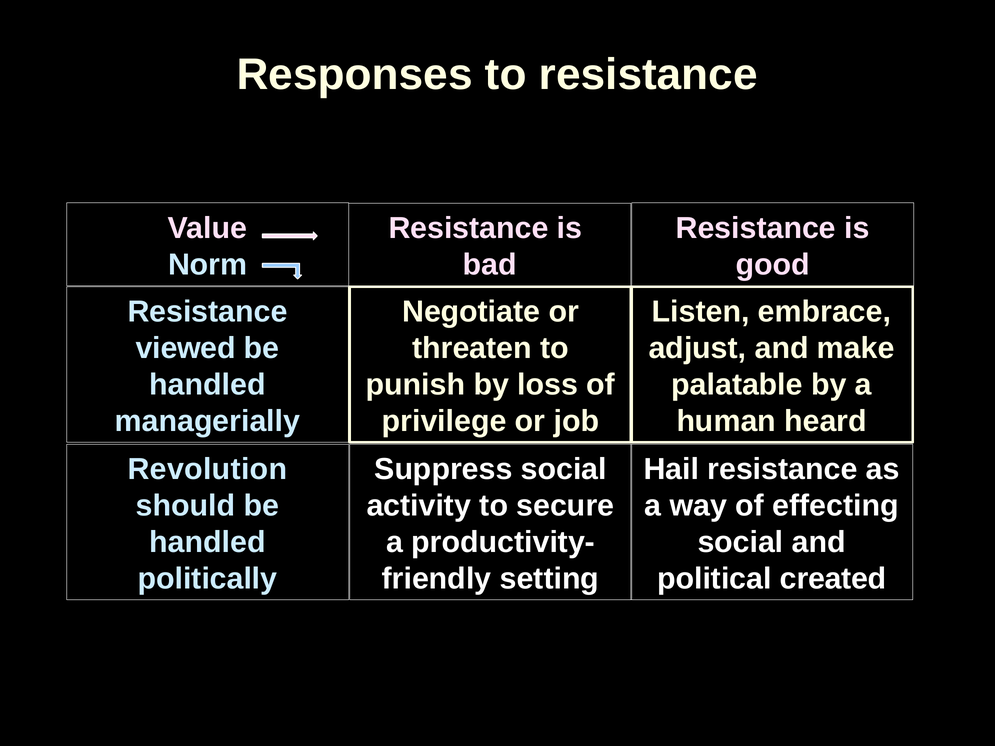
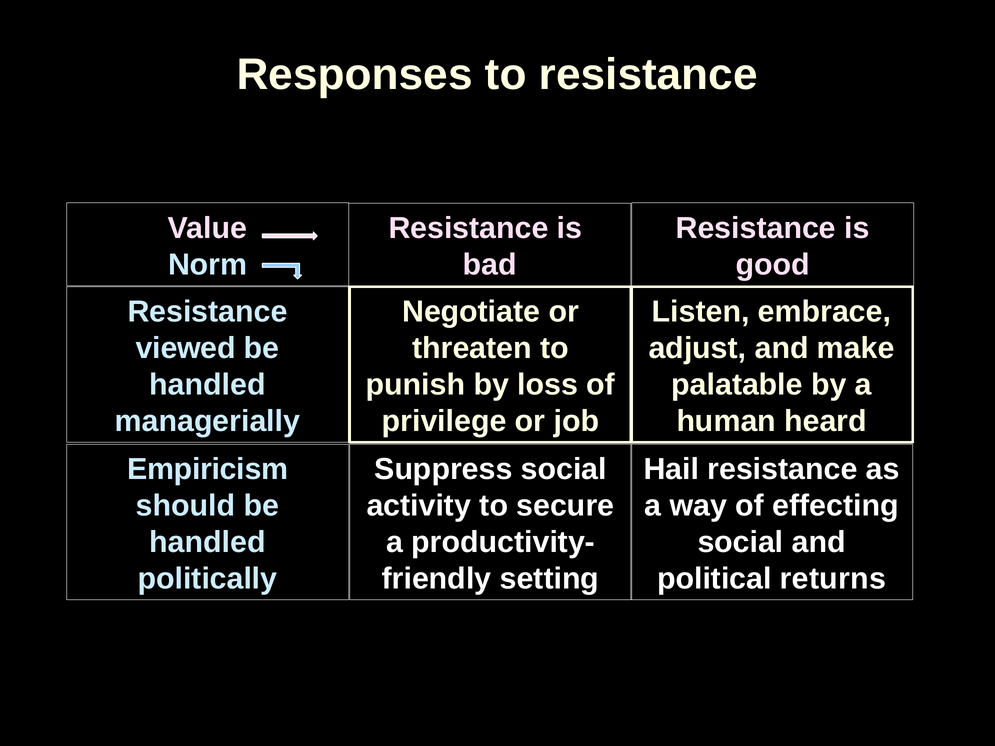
Revolution: Revolution -> Empiricism (208, 469)
created: created -> returns (833, 579)
